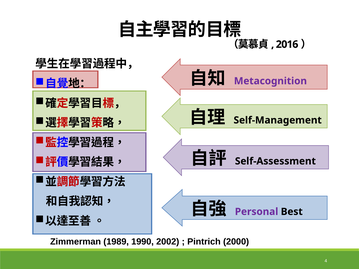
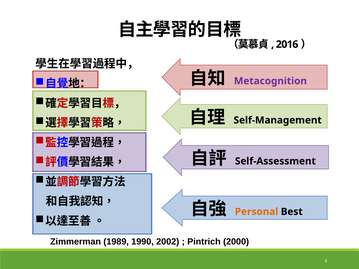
Personal colour: purple -> orange (257, 212)
